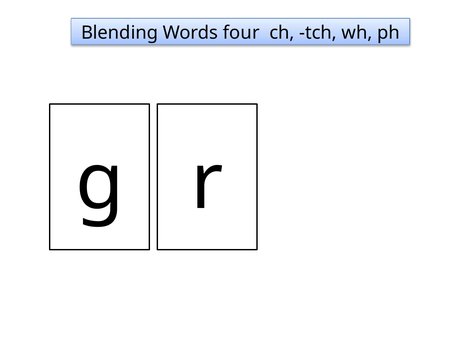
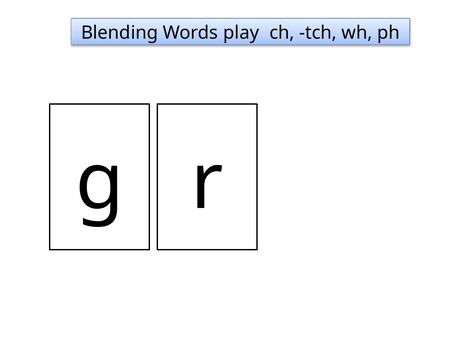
four: four -> play (241, 33)
